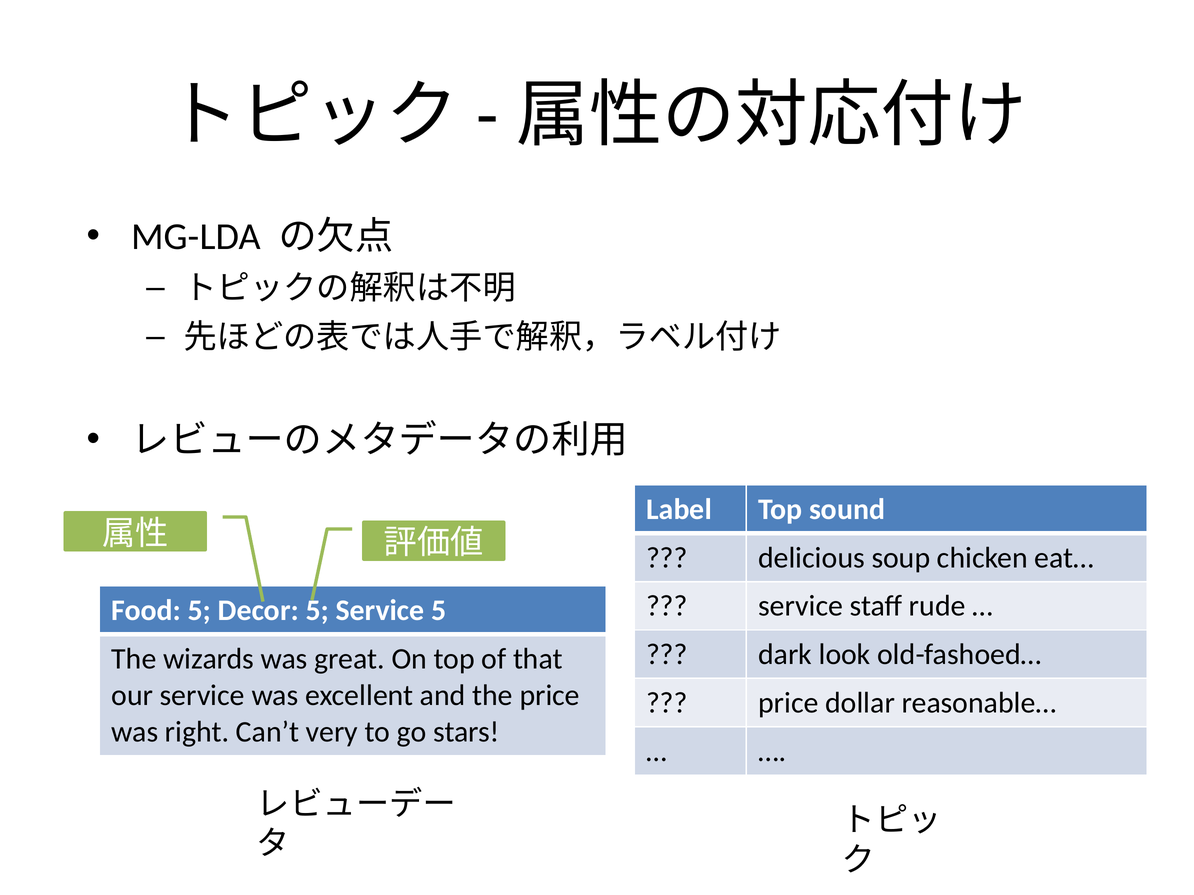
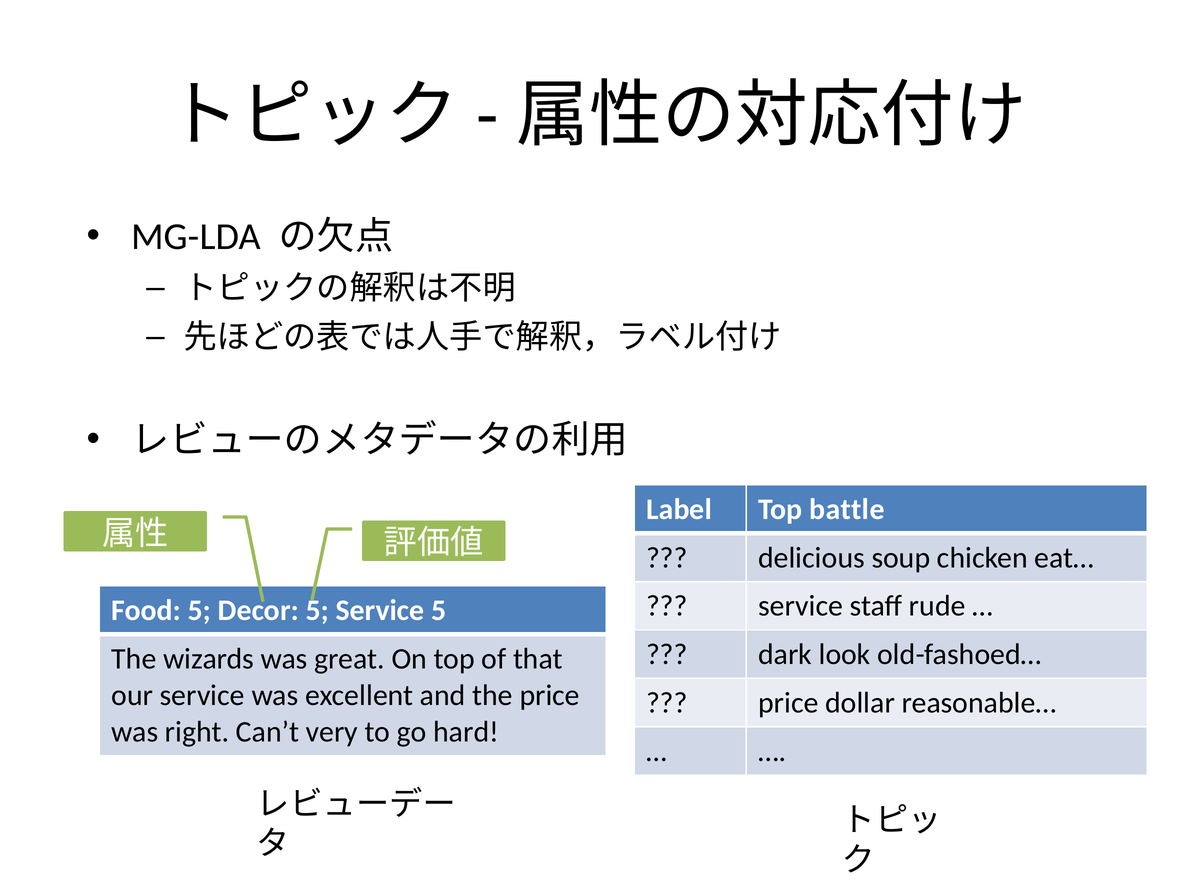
sound: sound -> battle (847, 510)
stars: stars -> hard (466, 732)
